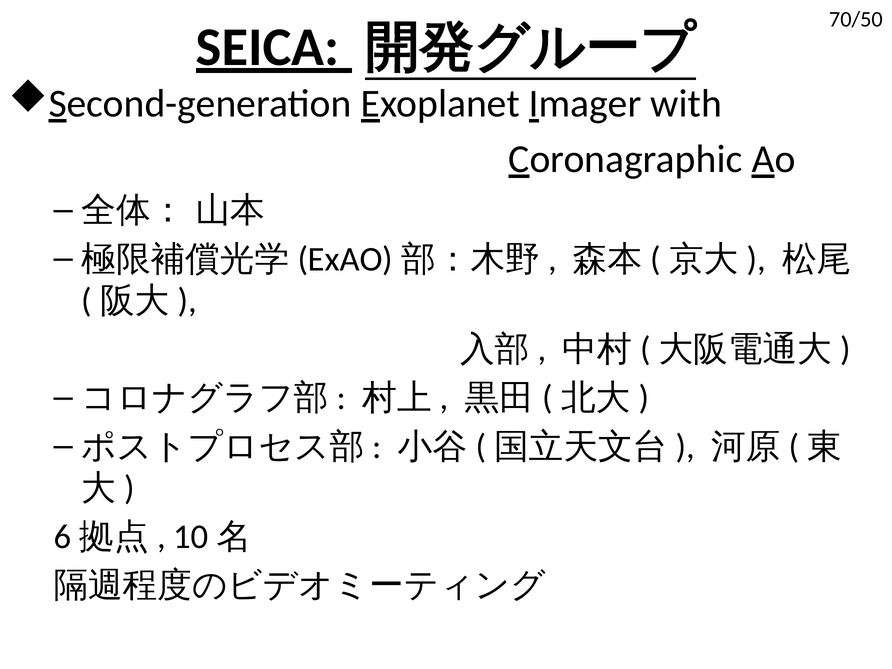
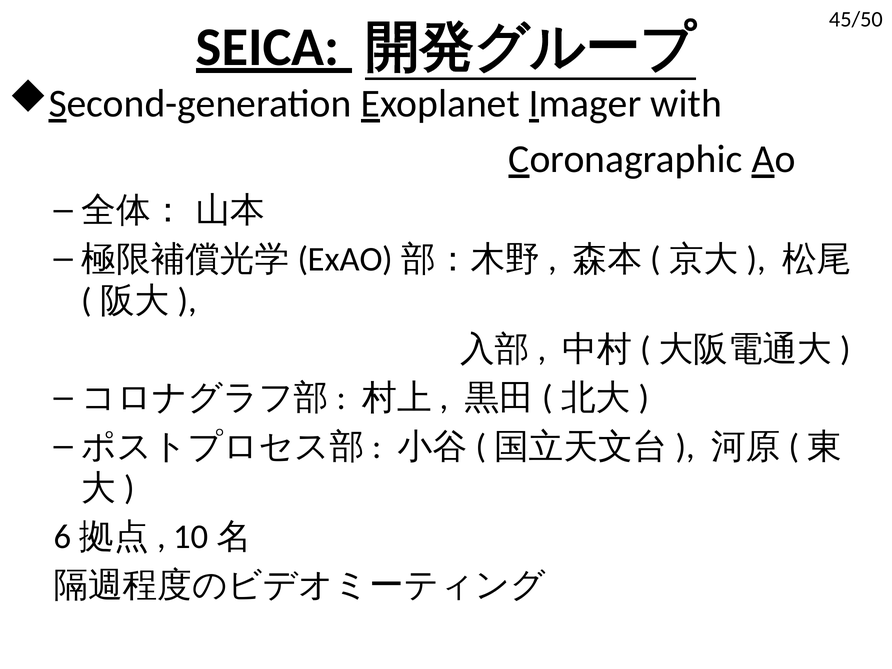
70/50: 70/50 -> 45/50 (856, 19)
